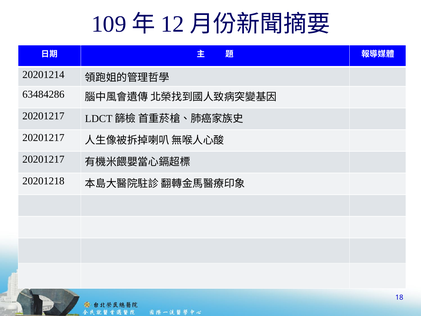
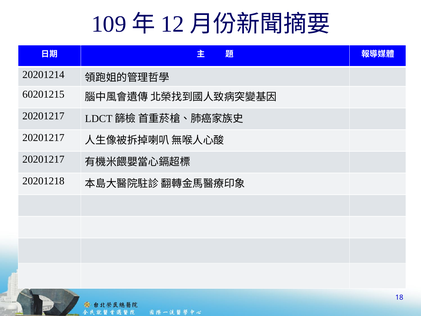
63484286: 63484286 -> 60201215 (43, 94)
